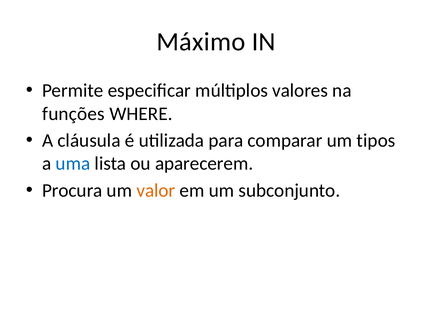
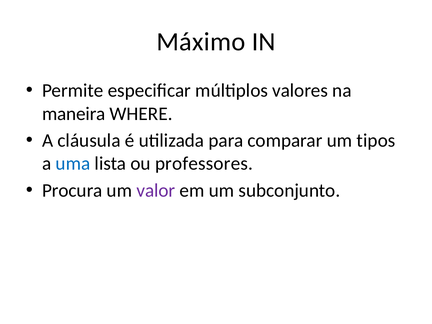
funções: funções -> maneira (74, 114)
aparecerem: aparecerem -> professores (204, 164)
valor colour: orange -> purple (156, 190)
